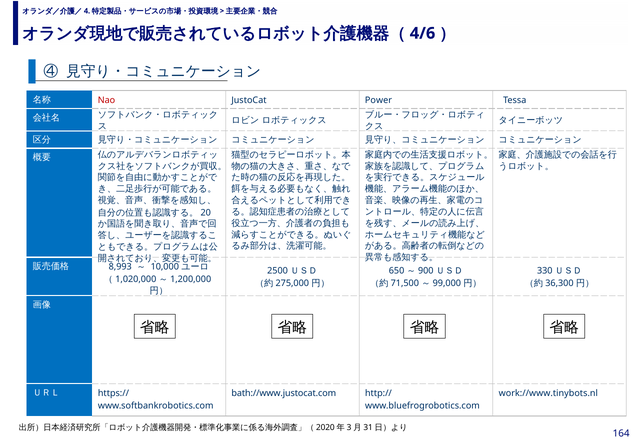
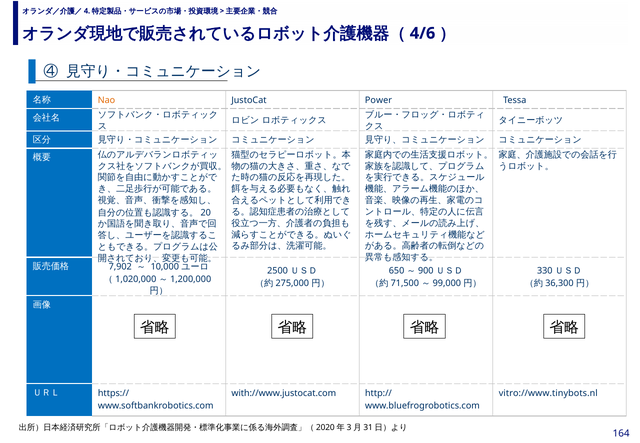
Nao colour: red -> orange (107, 100)
8,993: 8,993 -> 7,902 (120, 267)
bath://www.justocat.com: bath://www.justocat.com -> with://www.justocat.com (284, 393)
work://www.tinybots.nl: work://www.tinybots.nl -> vitro://www.tinybots.nl (548, 393)
